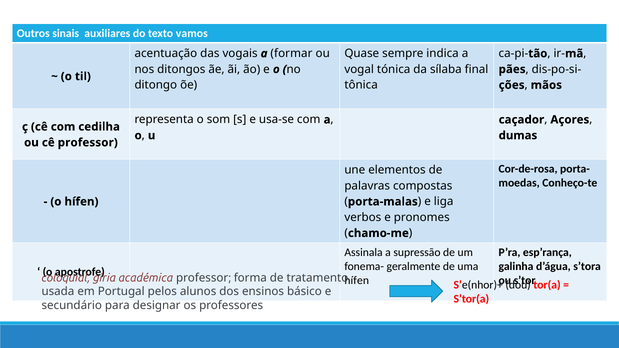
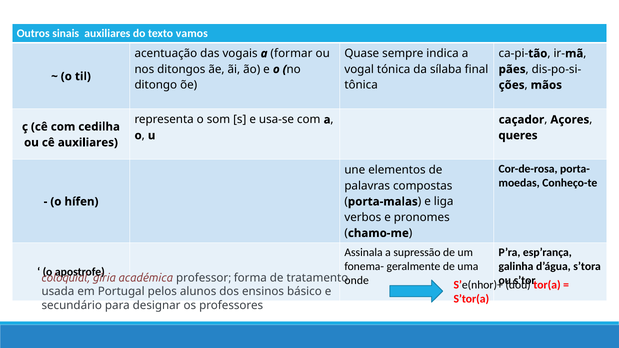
dumas: dumas -> queres (518, 135)
cê professor: professor -> auxiliares (88, 143)
hífen: hífen -> onde (357, 281)
